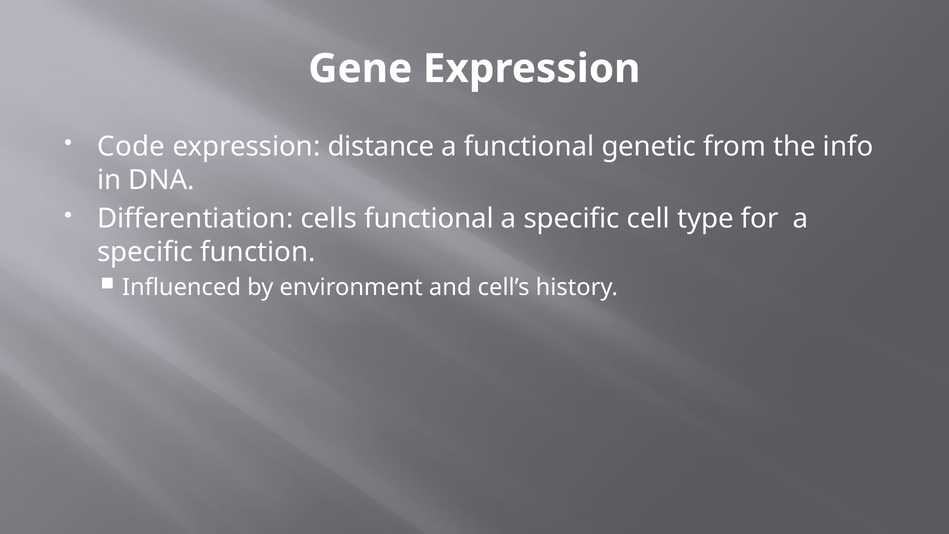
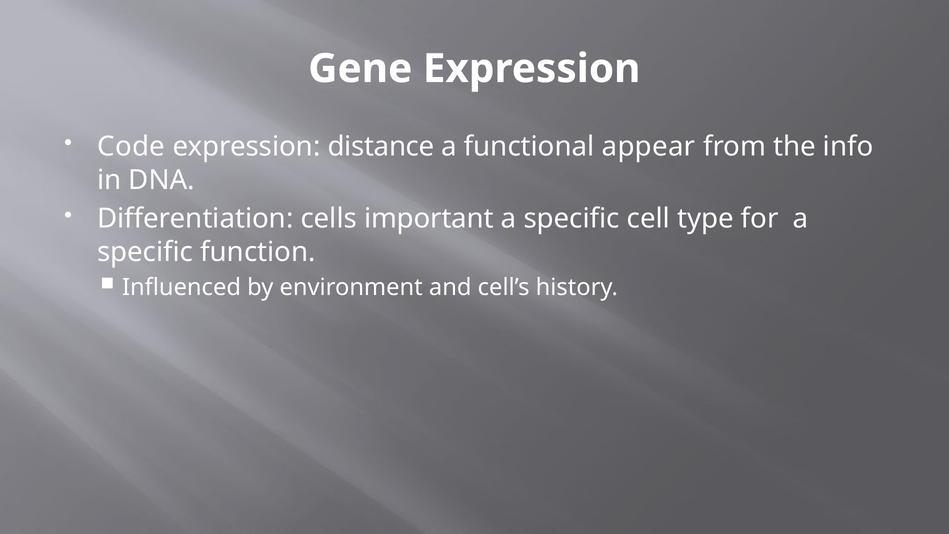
genetic: genetic -> appear (649, 147)
cells functional: functional -> important (429, 219)
